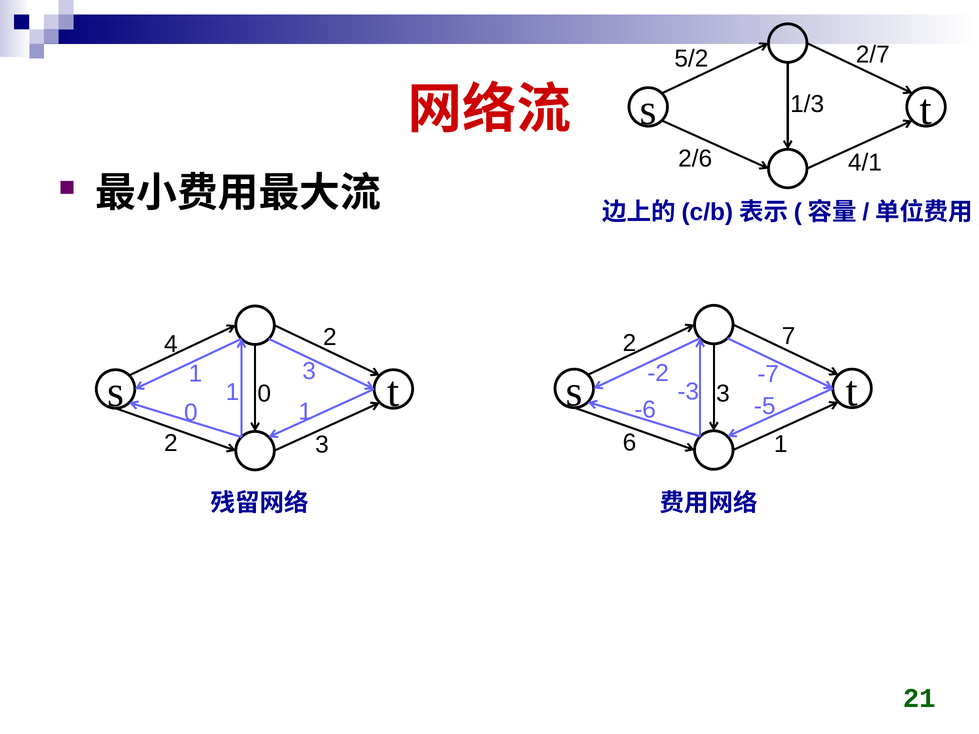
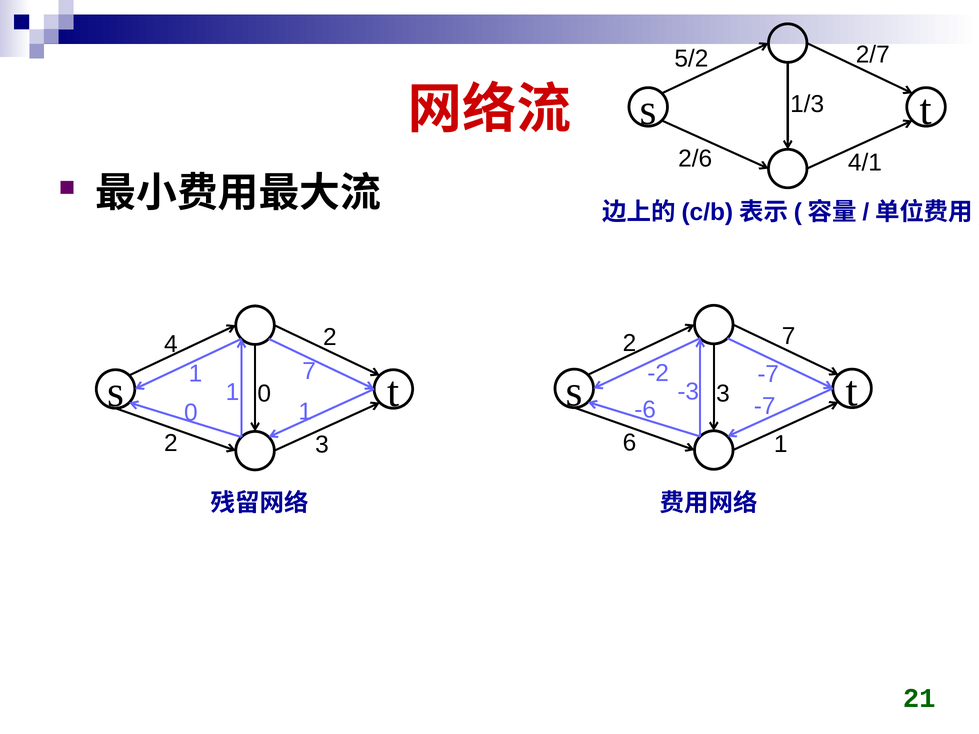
1 3: 3 -> 7 (309, 371)
-5: -5 -> -7 (765, 406)
